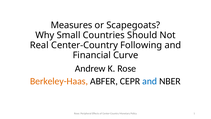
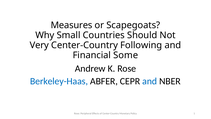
Real: Real -> Very (39, 45)
Curve: Curve -> Some (126, 55)
Berkeley-Haas colour: orange -> blue (59, 81)
